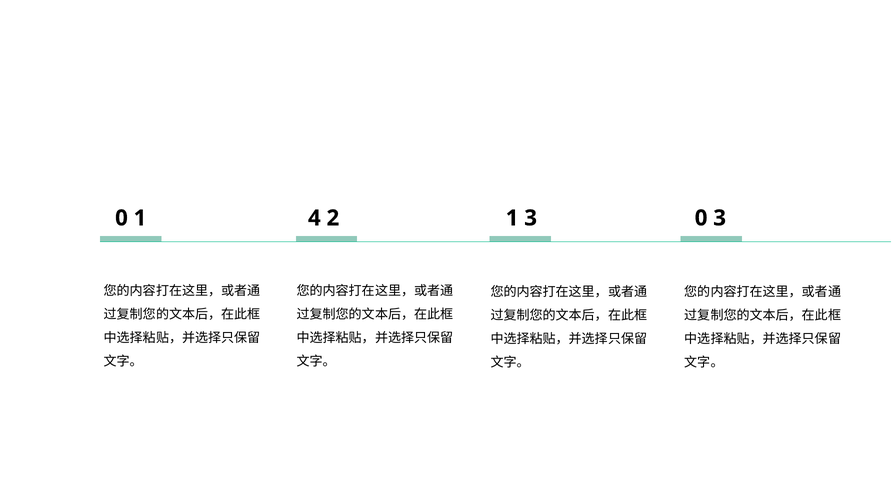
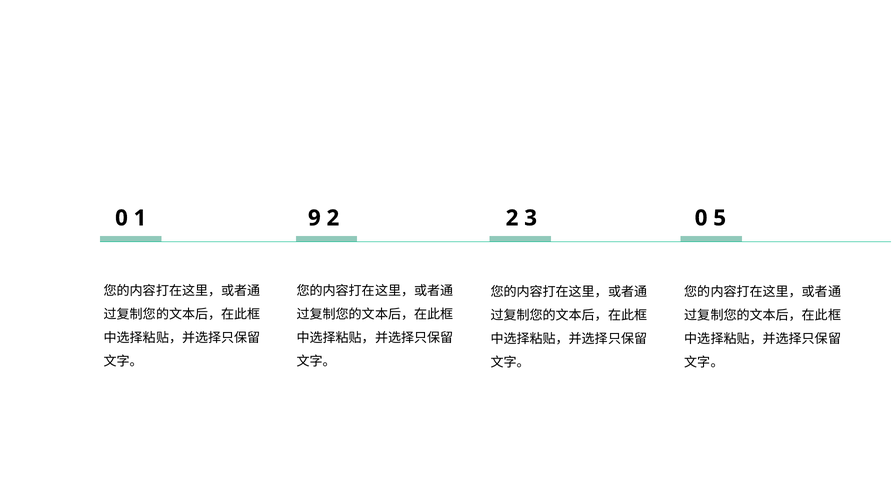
4: 4 -> 9 (314, 218)
2 1: 1 -> 2 (512, 218)
0 3: 3 -> 5 (720, 218)
